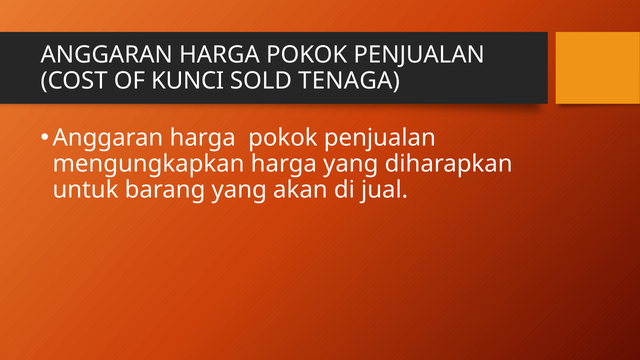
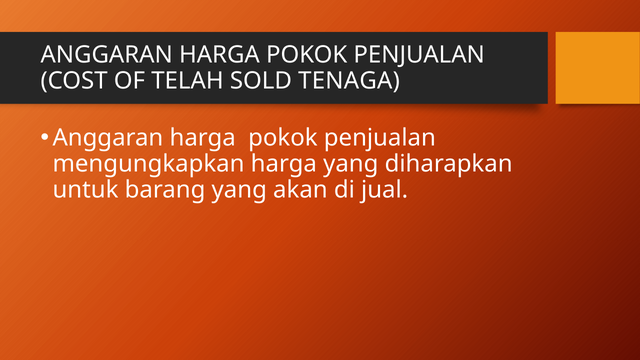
KUNCI: KUNCI -> TELAH (187, 81)
